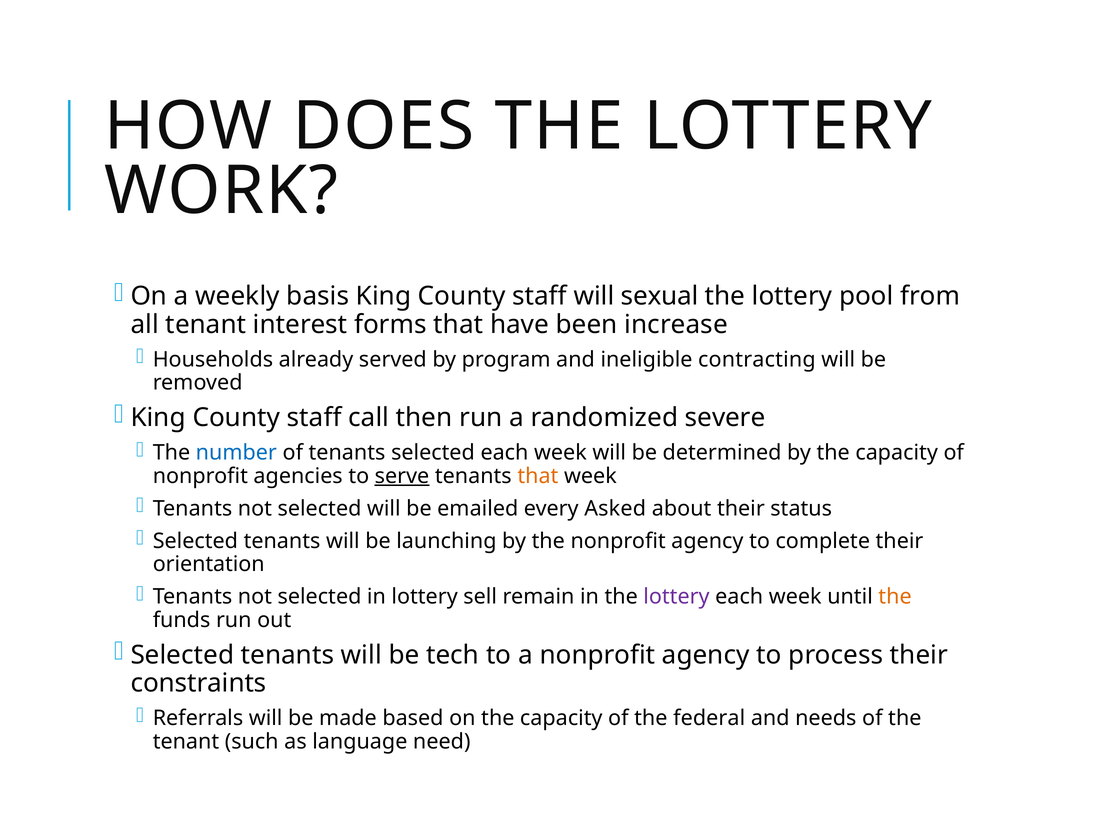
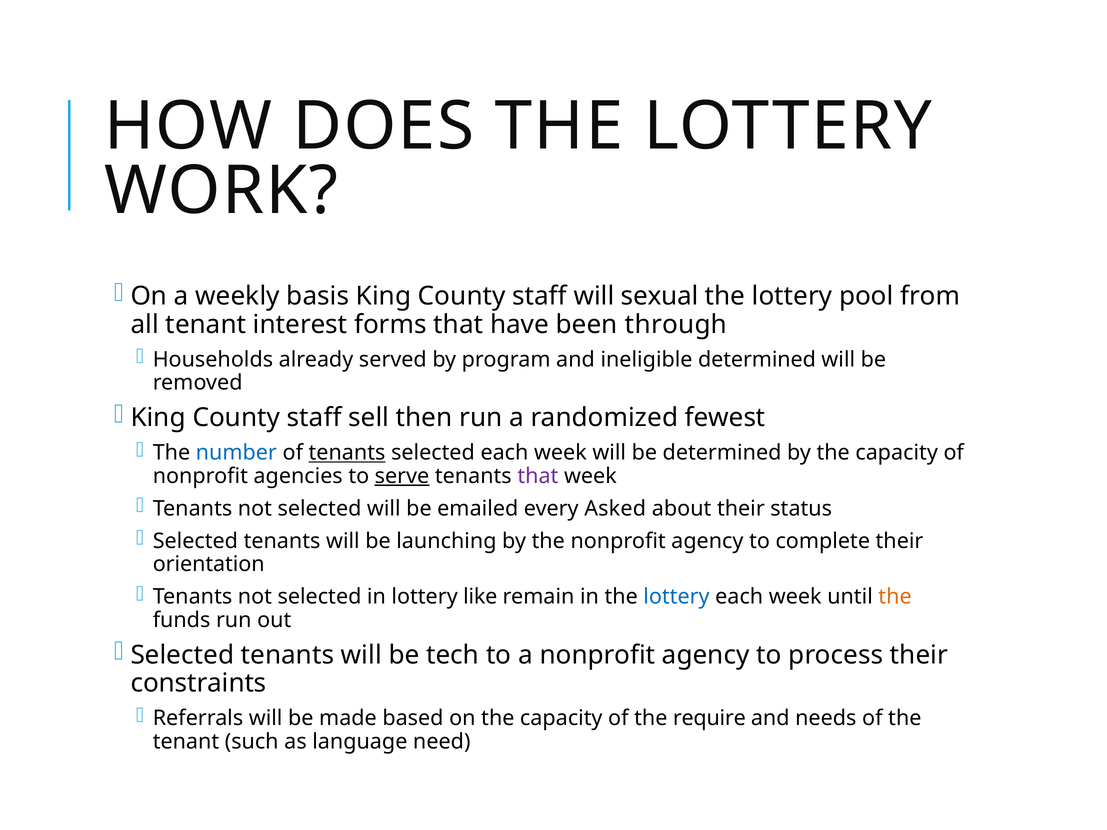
increase: increase -> through (676, 324)
ineligible contracting: contracting -> determined (757, 360)
call: call -> sell (369, 418)
severe: severe -> fewest (725, 418)
tenants underline: none -> present (347, 453)
that colour: orange -> purple (538, 476)
sell: sell -> like (480, 597)
lottery colour: purple -> blue (676, 597)
federal: federal -> require (709, 718)
